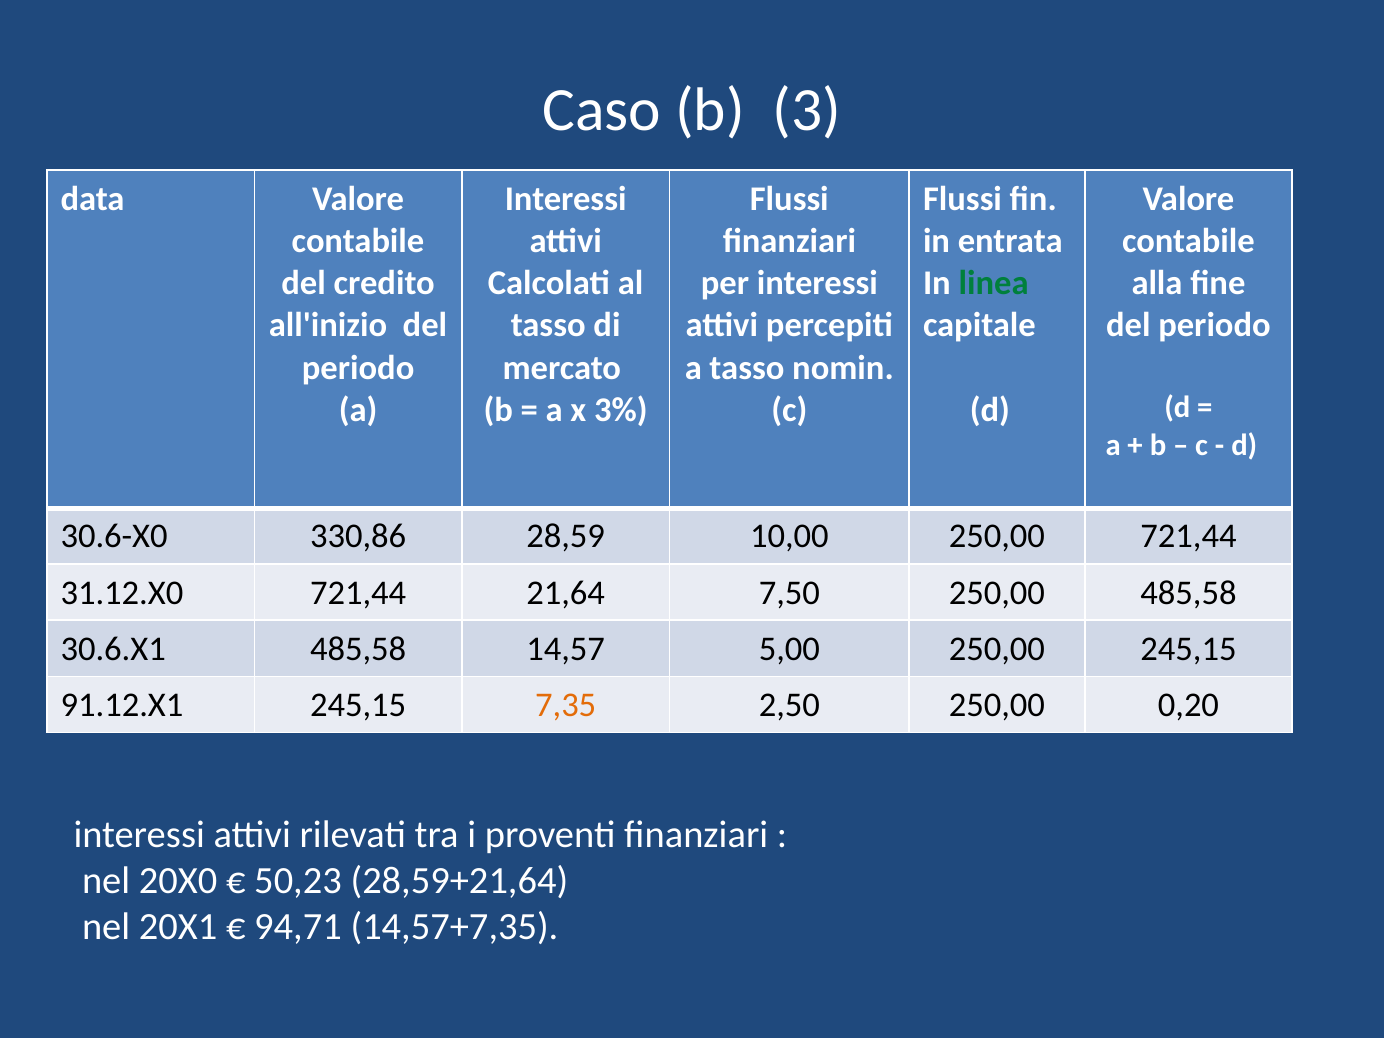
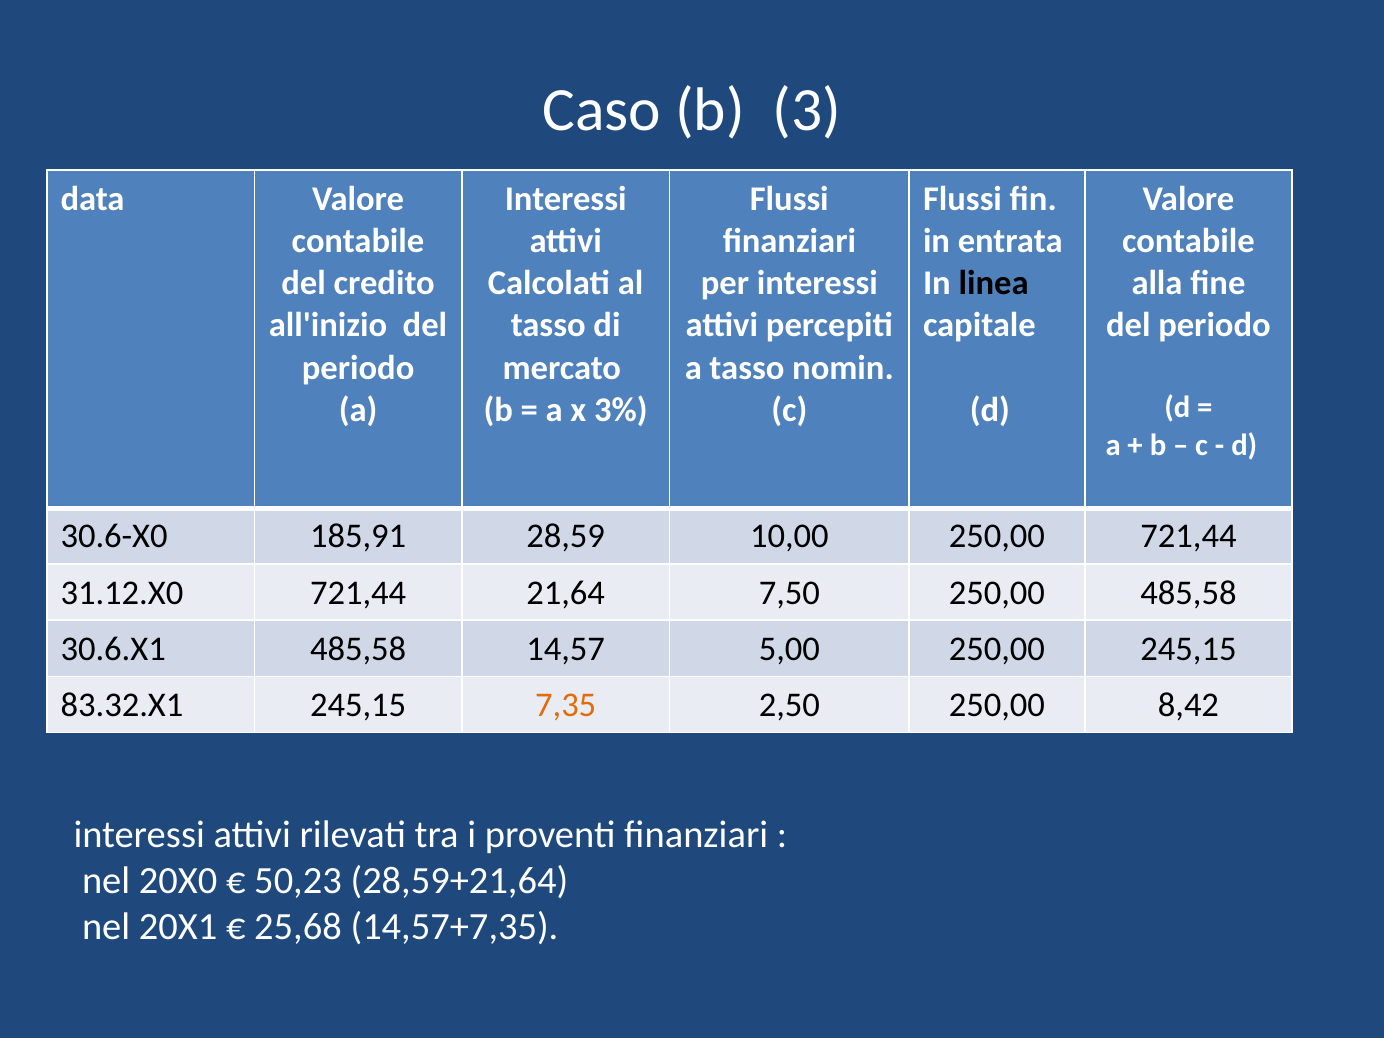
linea colour: green -> black (994, 283)
330,86: 330,86 -> 185,91 (358, 537)
91.12.X1: 91.12.X1 -> 83.32.X1 (122, 705)
0,20: 0,20 -> 8,42 (1188, 705)
94,71: 94,71 -> 25,68 (298, 927)
